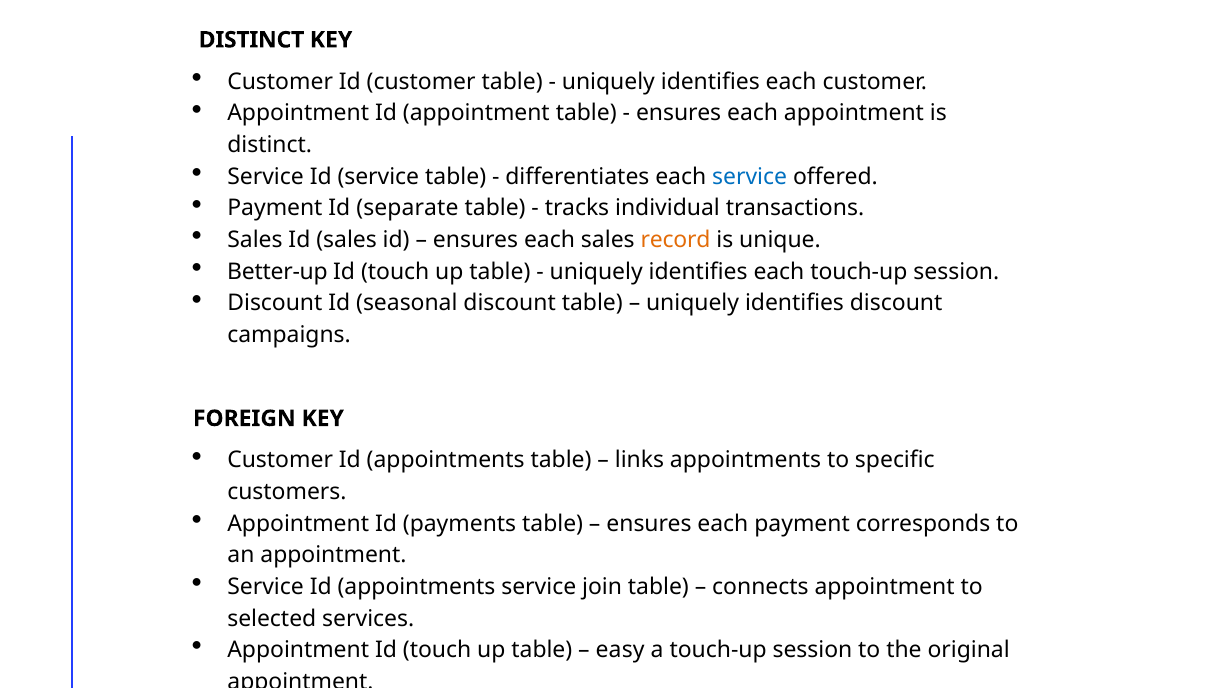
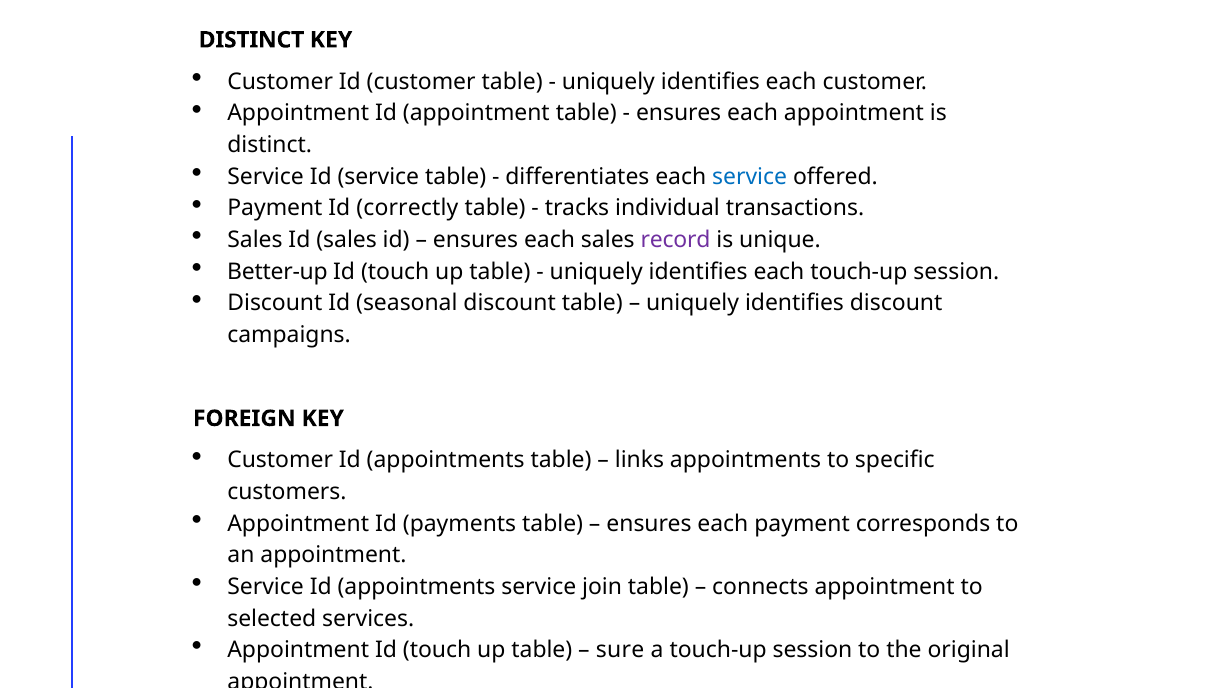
separate: separate -> correctly (407, 208)
record colour: orange -> purple (676, 240)
easy: easy -> sure (620, 650)
